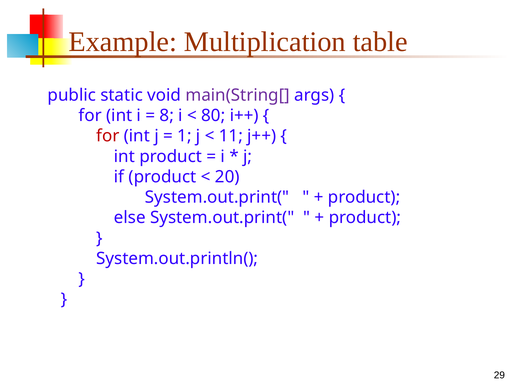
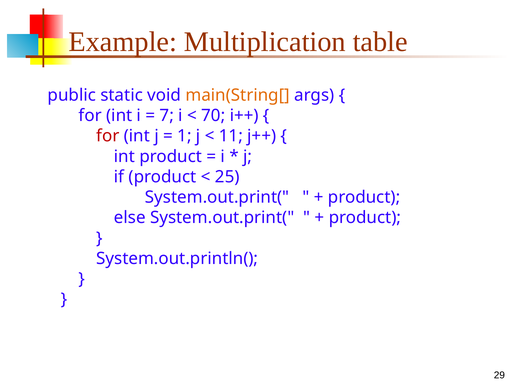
main(String[ colour: purple -> orange (238, 95)
8: 8 -> 7 (167, 115)
80: 80 -> 70 (213, 115)
20: 20 -> 25 (227, 177)
